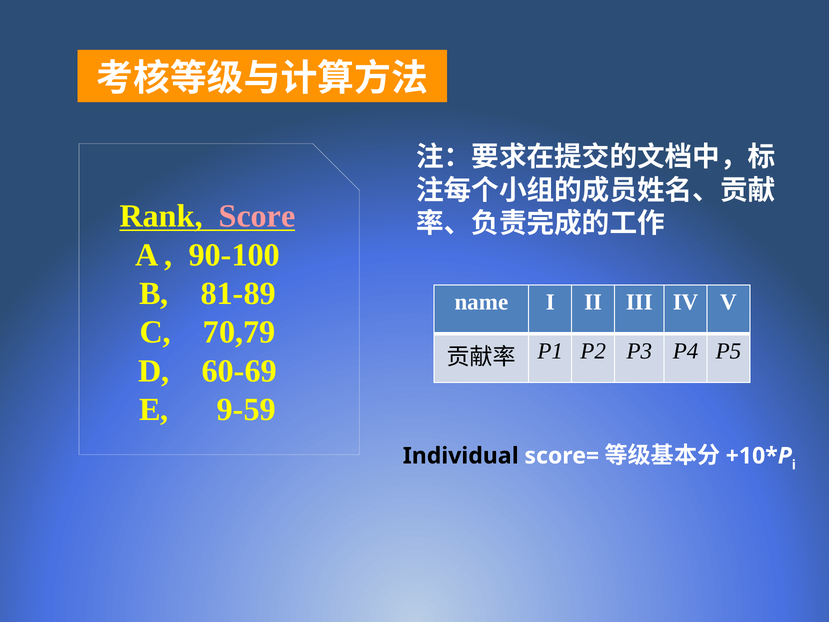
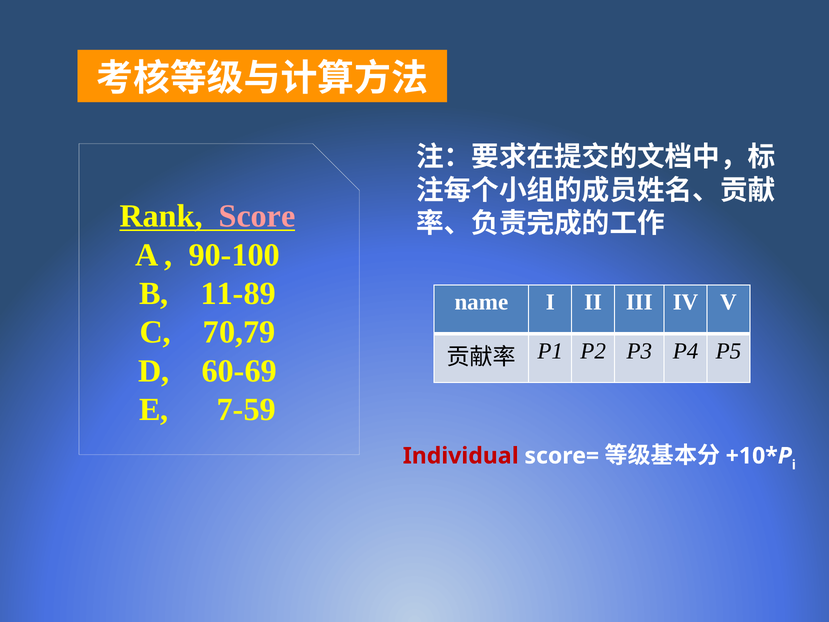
81-89: 81-89 -> 11-89 (238, 293)
9-59: 9-59 -> 7-59 (246, 410)
Individual colour: black -> red (461, 456)
